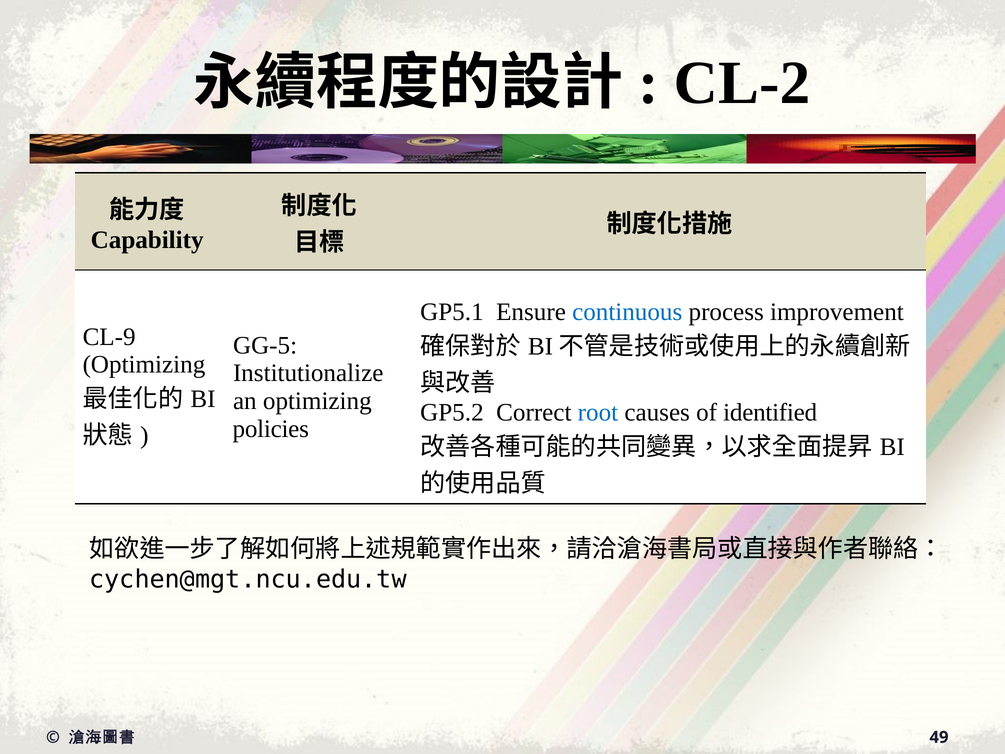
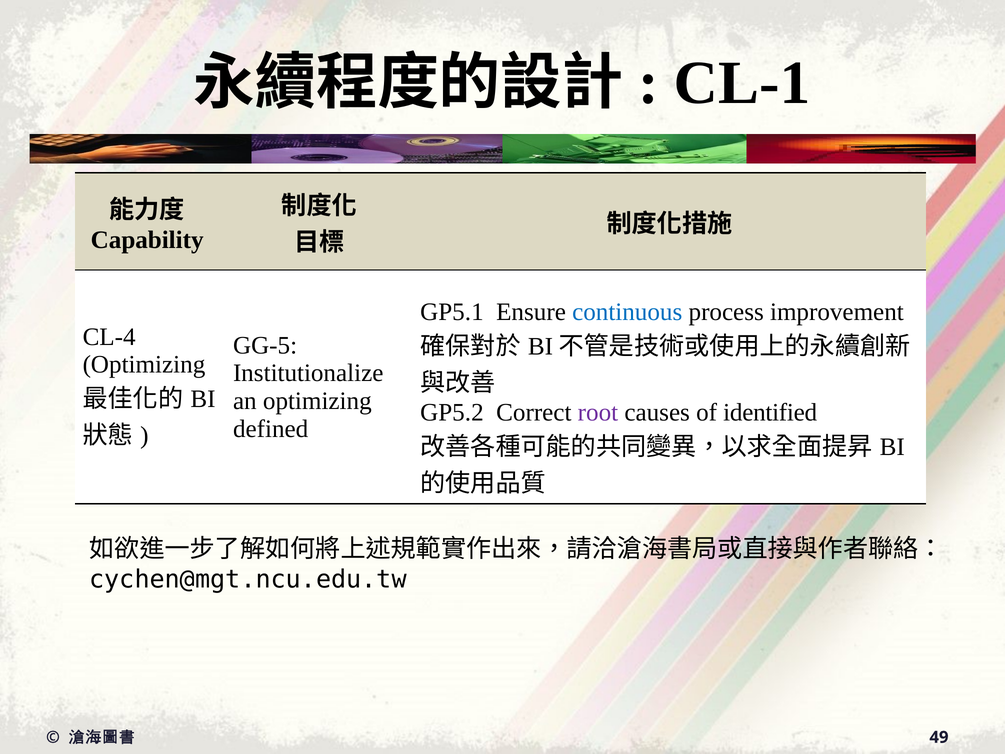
CL-2: CL-2 -> CL-1 (742, 83)
CL-9: CL-9 -> CL-4 (109, 337)
root colour: blue -> purple (598, 412)
policies: policies -> defined (271, 429)
